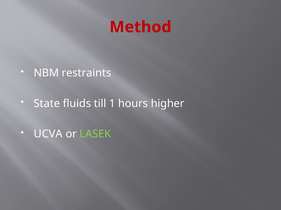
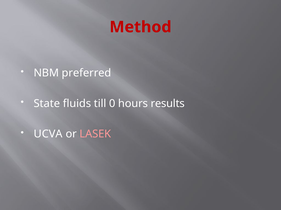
restraints: restraints -> preferred (87, 73)
1: 1 -> 0 (112, 104)
higher: higher -> results (168, 104)
LASEK colour: light green -> pink (95, 134)
